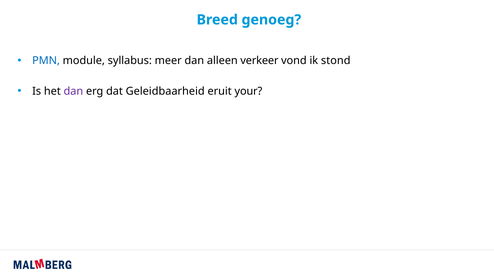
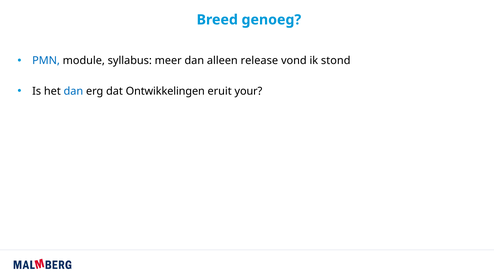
verkeer: verkeer -> release (259, 61)
dan colour: purple -> blue (73, 91)
Geleidbaarheid: Geleidbaarheid -> Ontwikkelingen (165, 91)
